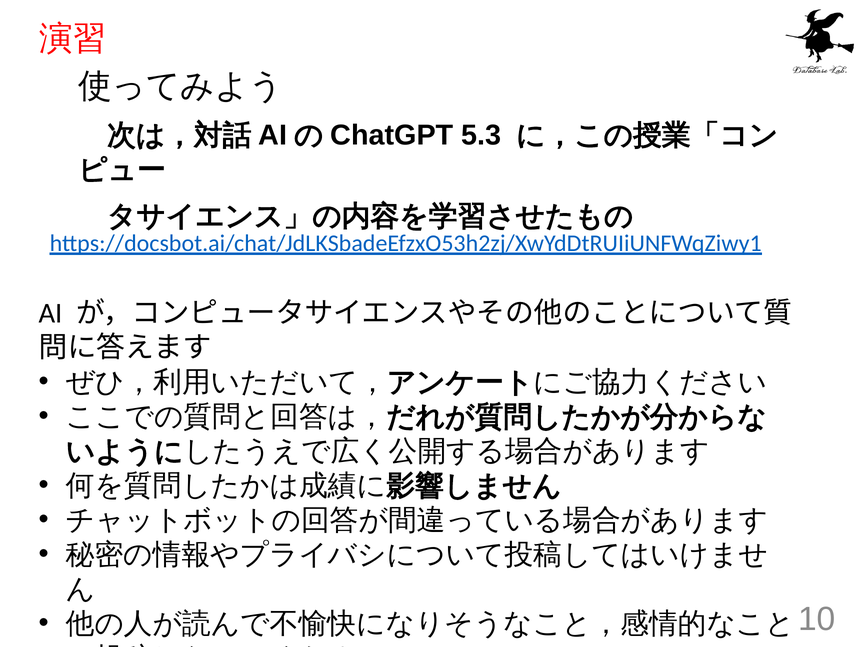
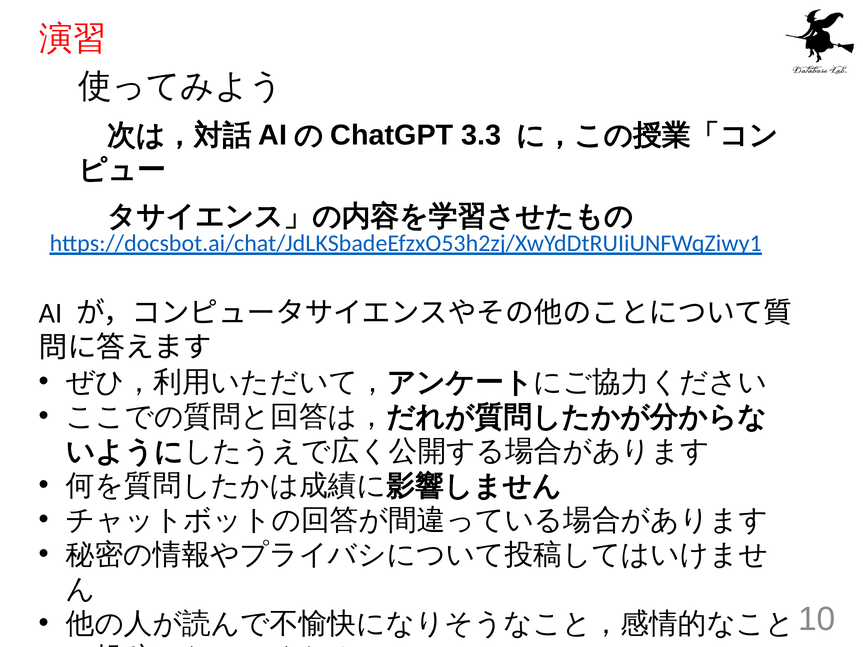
5.3: 5.3 -> 3.3 (481, 135)
